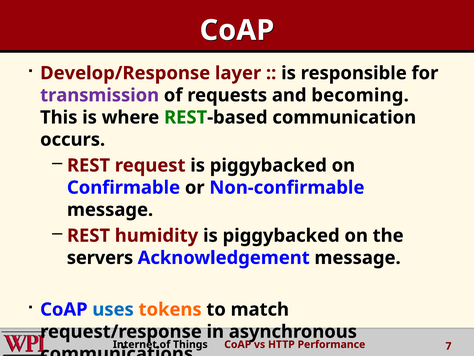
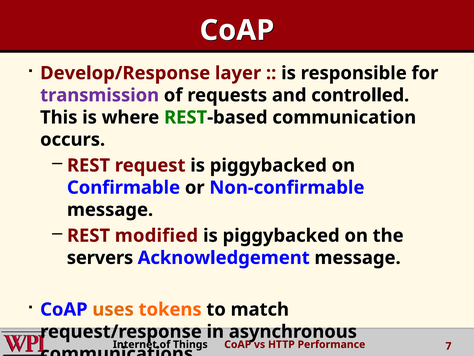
becoming: becoming -> controlled (360, 95)
humidity: humidity -> modified (156, 235)
uses colour: blue -> orange (113, 309)
